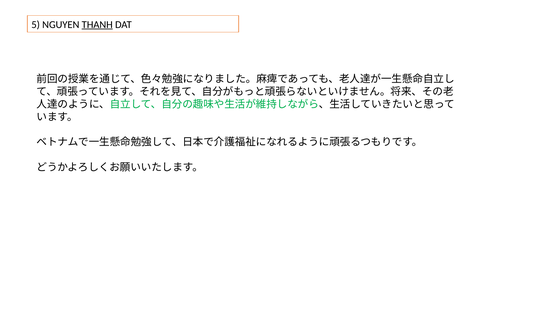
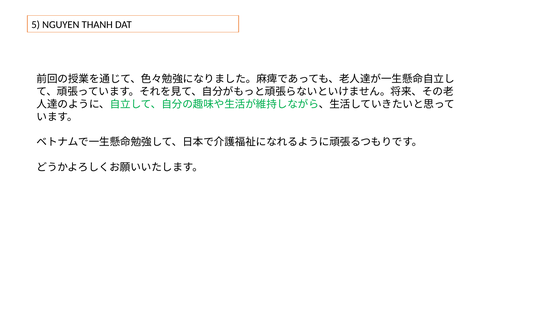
THANH underline: present -> none (97, 25)
